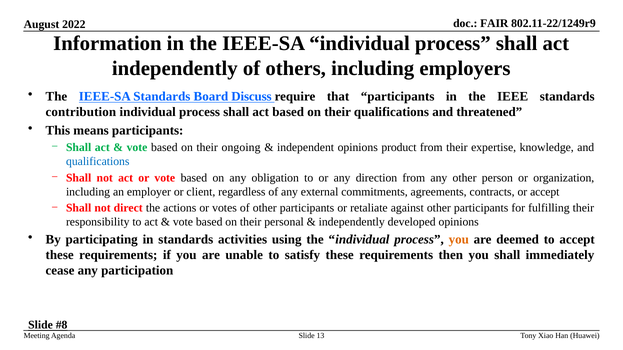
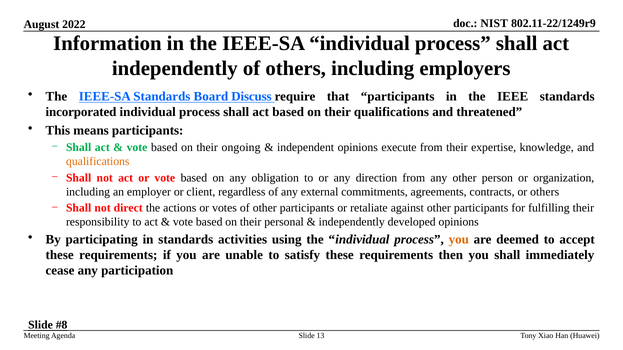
FAIR: FAIR -> NIST (494, 23)
contribution: contribution -> incorporated (81, 112)
product: product -> execute (399, 148)
qualifications colour: blue -> orange (98, 162)
or accept: accept -> others (545, 192)
